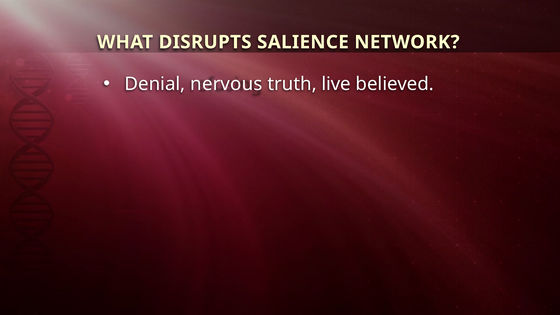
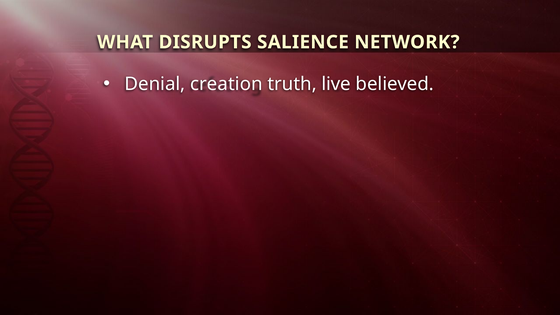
nervous: nervous -> creation (226, 84)
